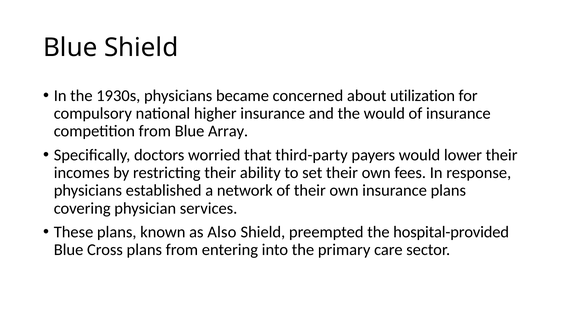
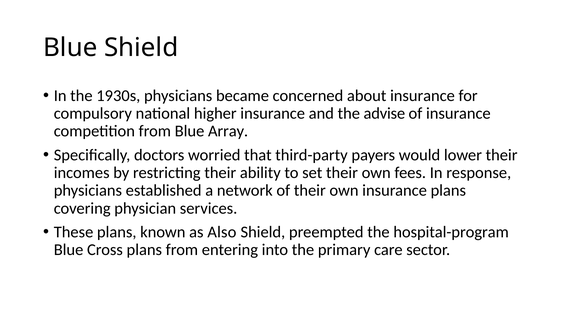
about utilization: utilization -> insurance (422, 96)
the would: would -> advise (384, 114)
hospital-provided: hospital-provided -> hospital-program (451, 232)
